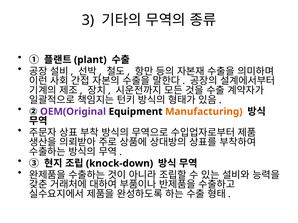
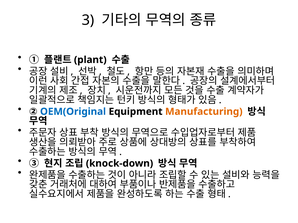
OEM(Original colour: purple -> blue (73, 112)
